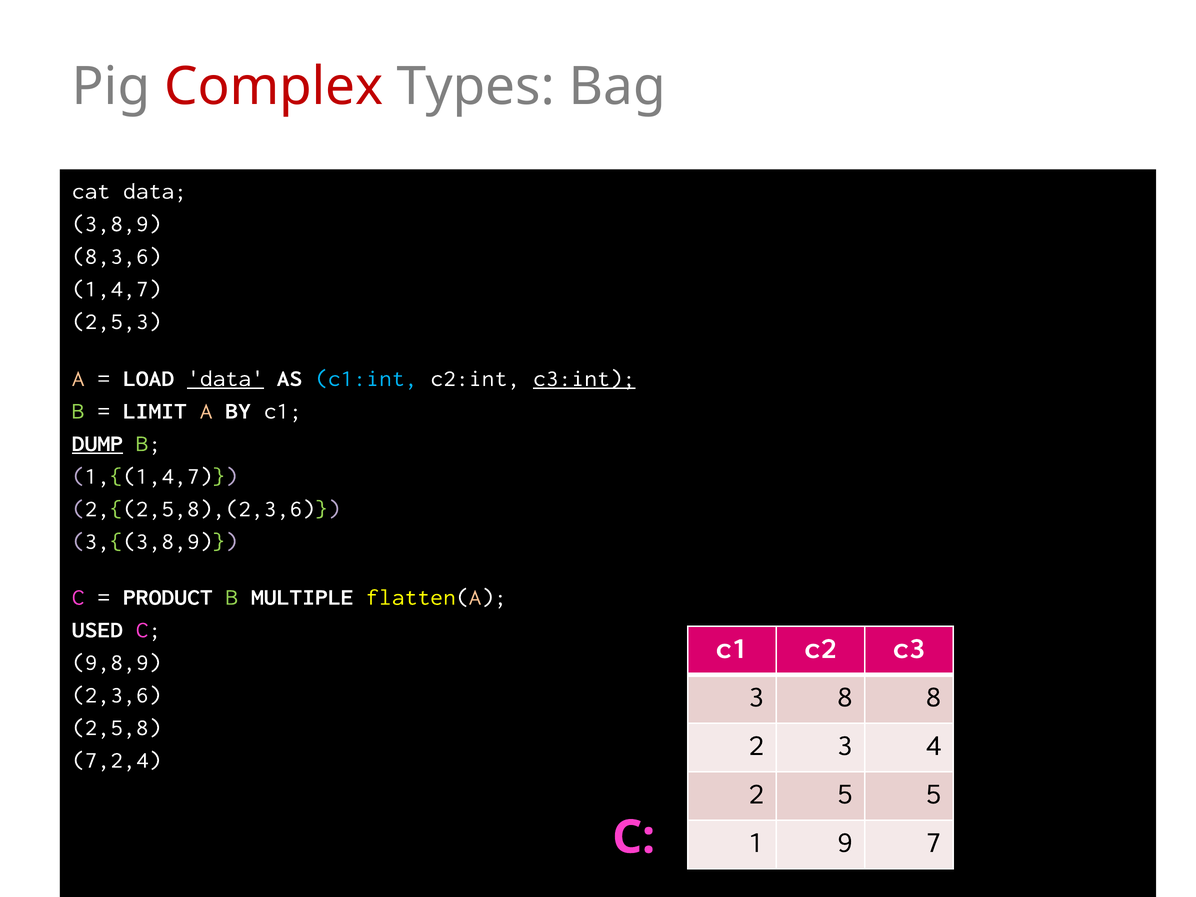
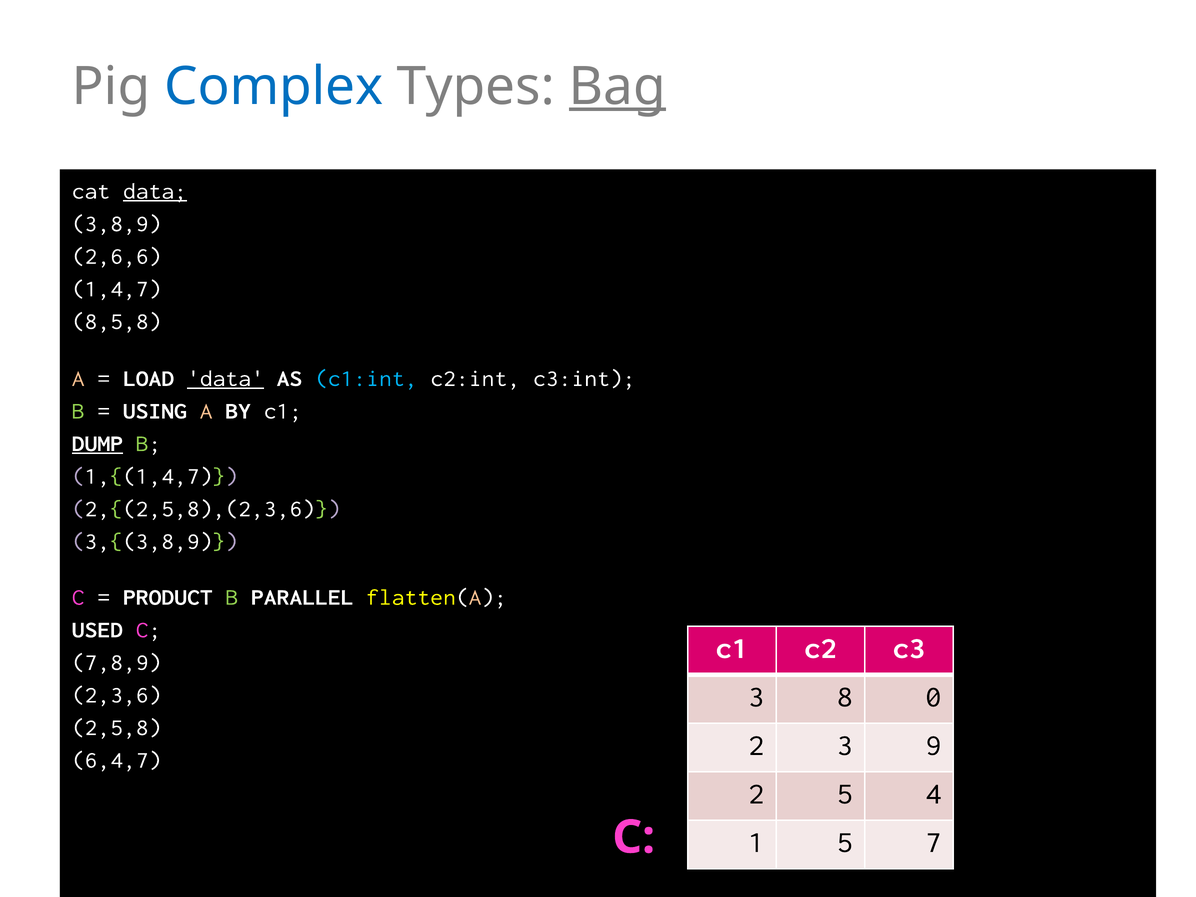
Complex colour: red -> blue (274, 86)
Bag underline: none -> present (617, 86)
data underline: none -> present (155, 191)
8,3,6: 8,3,6 -> 2,6,6 (117, 256)
2,5,3: 2,5,3 -> 8,5,8 (117, 321)
c3:int underline: present -> none (584, 378)
LIMIT: LIMIT -> USING (155, 411)
MULTIPLE: MULTIPLE -> PARALLEL (302, 597)
9,8,9: 9,8,9 -> 7,8,9 (117, 662)
8 8: 8 -> 0 (933, 697)
4: 4 -> 9 (933, 745)
7,2,4: 7,2,4 -> 6,4,7 (117, 760)
5 5: 5 -> 4 (933, 794)
1 9: 9 -> 5 (845, 842)
